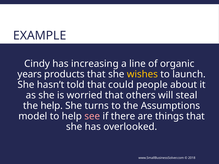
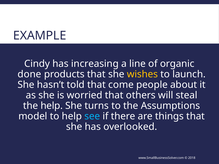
years: years -> done (29, 74)
could: could -> come (121, 85)
see colour: pink -> light blue (92, 116)
